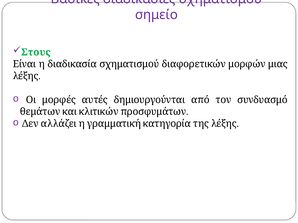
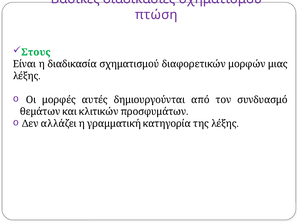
σημείο: σημείο -> πτώση (156, 15)
